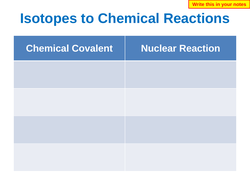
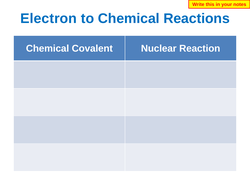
Isotopes: Isotopes -> Electron (49, 18)
